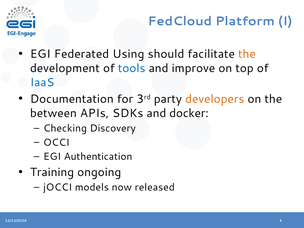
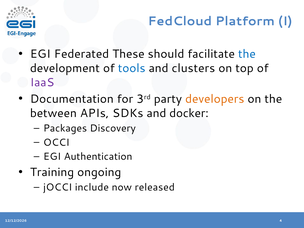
Using: Using -> These (128, 54)
the colour: orange -> blue (247, 54)
improve: improve -> clusters (193, 68)
IaaS colour: blue -> purple (42, 82)
Checking: Checking -> Packages (65, 128)
models: models -> include (92, 187)
